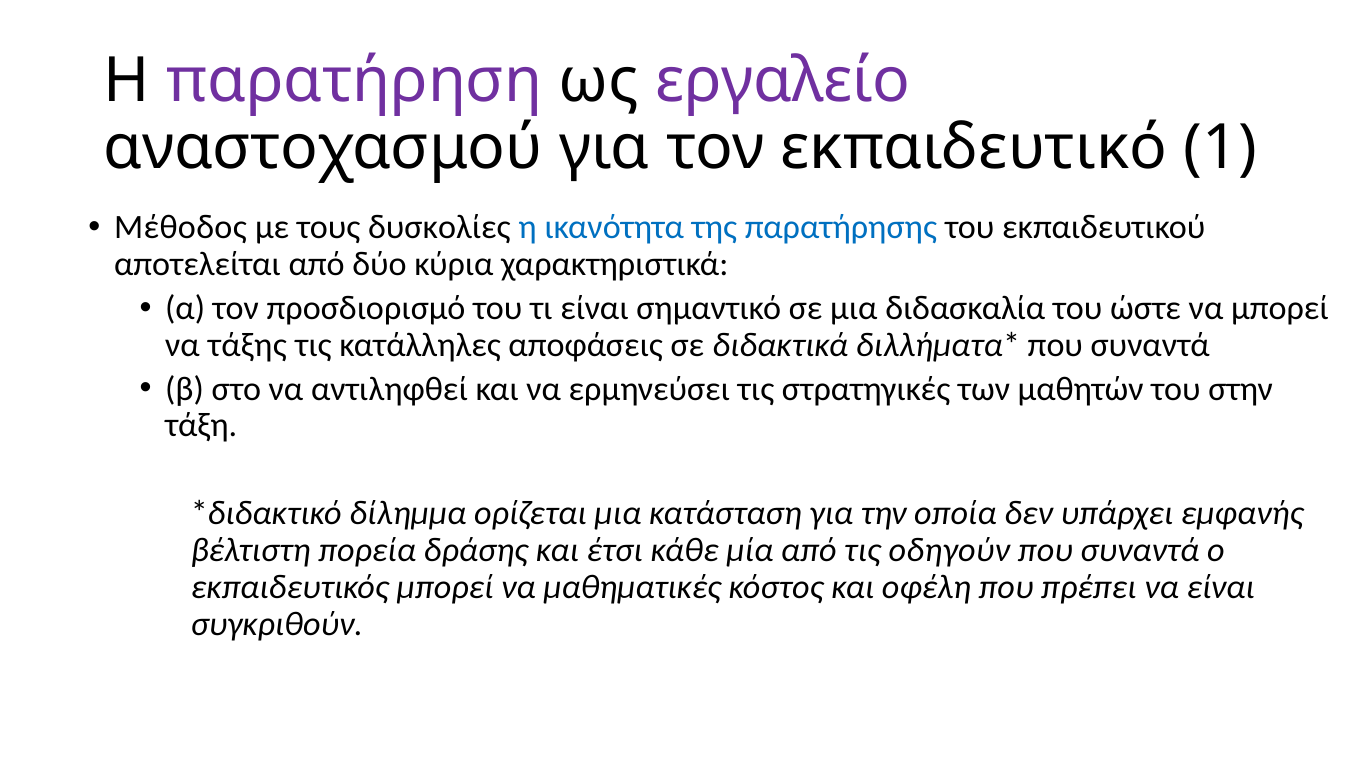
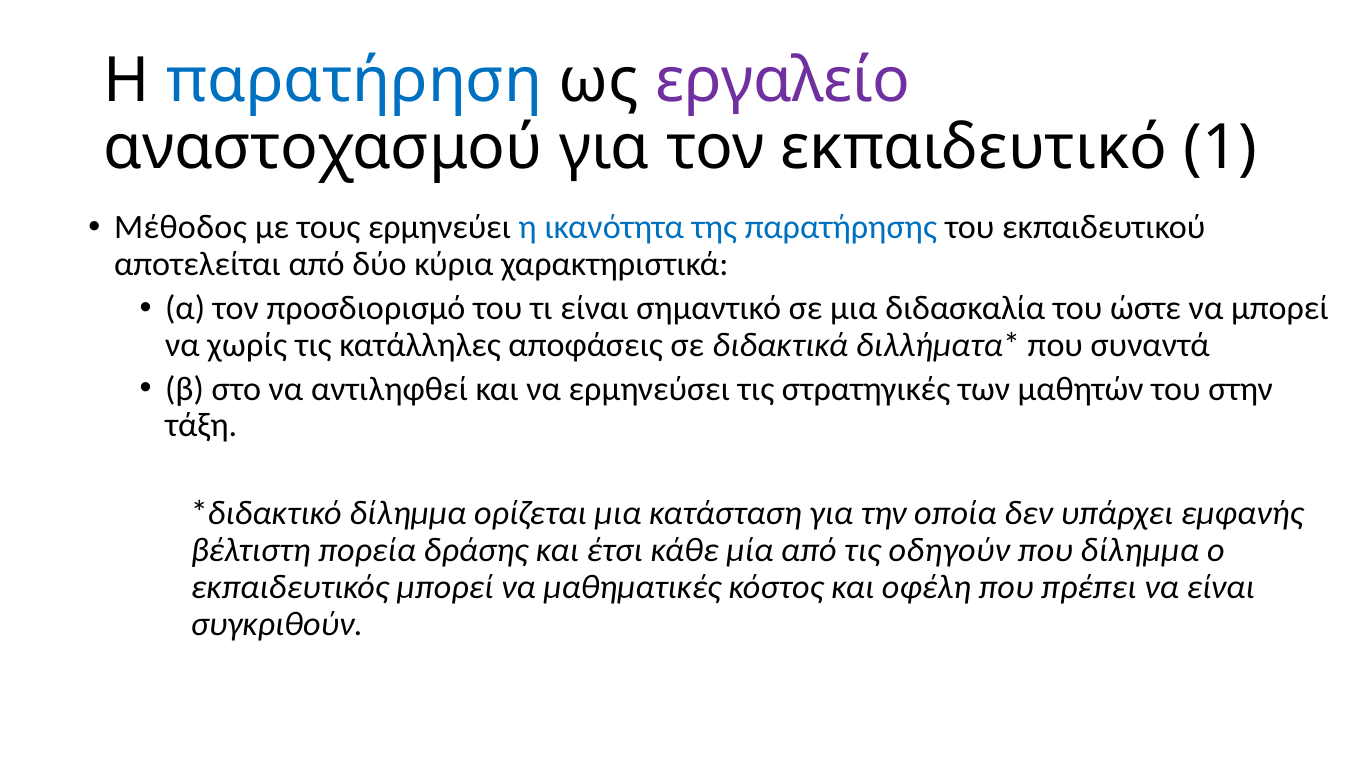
παρατήρηση colour: purple -> blue (354, 81)
δυσκολίες: δυσκολίες -> ερμηνεύει (439, 228)
τάξης: τάξης -> χωρίς (247, 345)
συναντά: συναντά -> δίλημμα (1140, 550)
